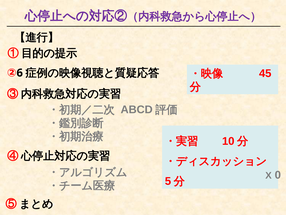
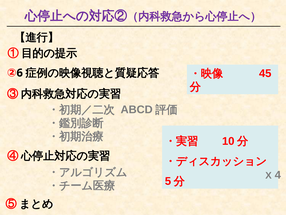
0: 0 -> 4 (278, 175)
